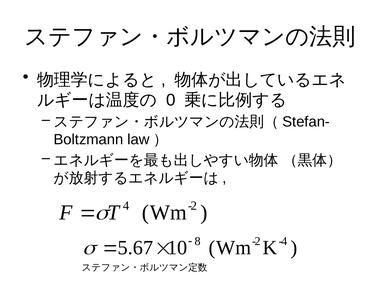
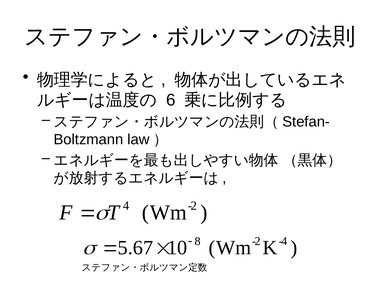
0: 0 -> 6 (171, 100)
